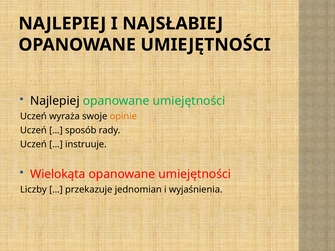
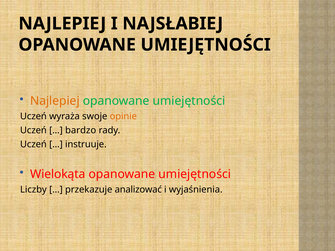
Najlepiej colour: black -> orange (55, 101)
sposób: sposób -> bardzo (81, 130)
jednomian: jednomian -> analizować (138, 190)
